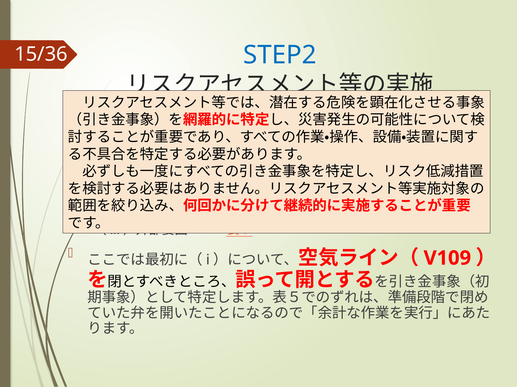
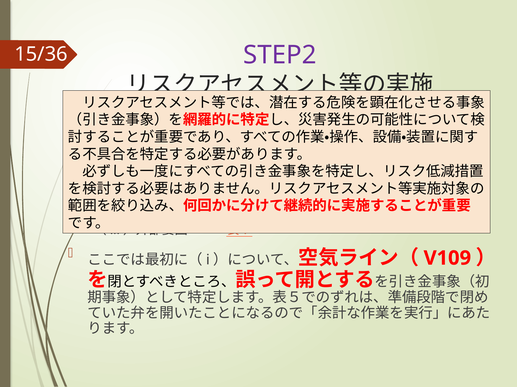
STEP2 colour: blue -> purple (280, 55)
